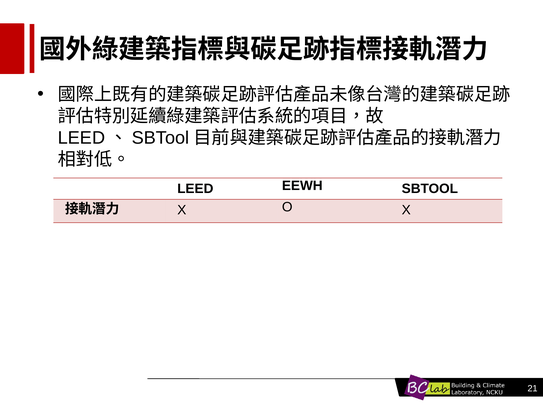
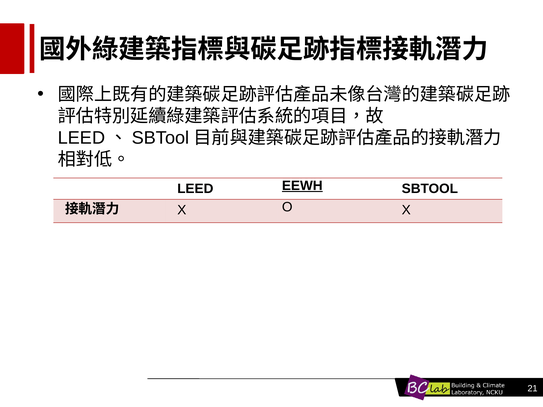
EEWH underline: none -> present (302, 186)
